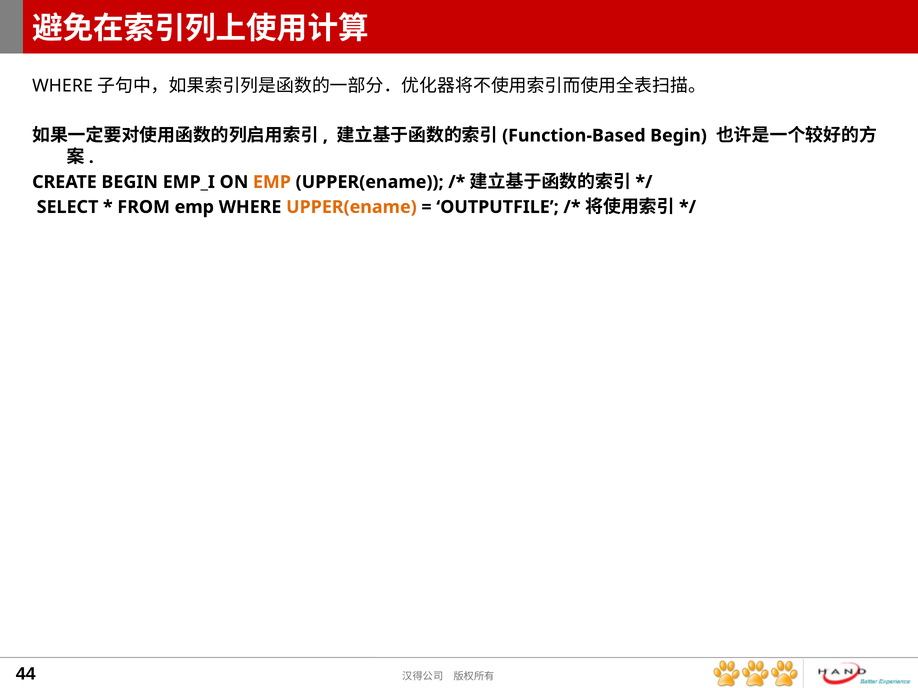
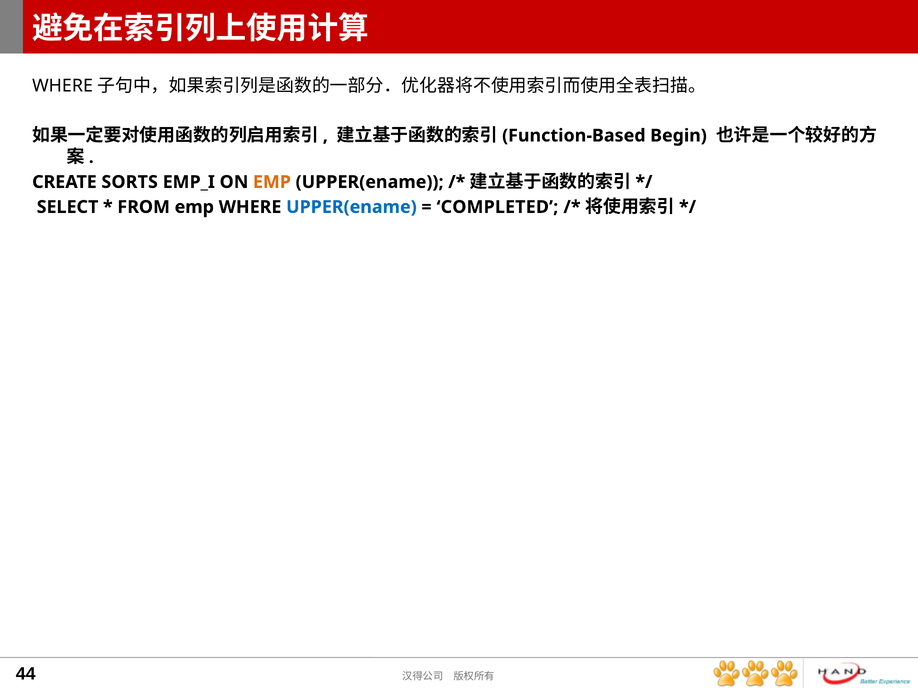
CREATE BEGIN: BEGIN -> SORTS (130, 182)
UPPER(ename colour: orange -> blue (351, 207)
OUTPUTFILE: OUTPUTFILE -> COMPLETED (497, 207)
